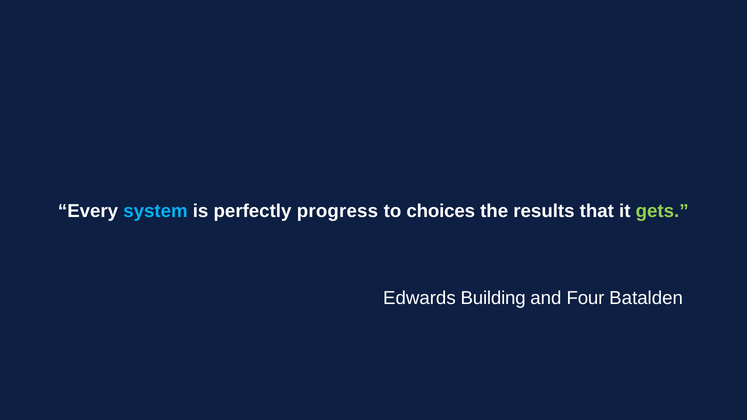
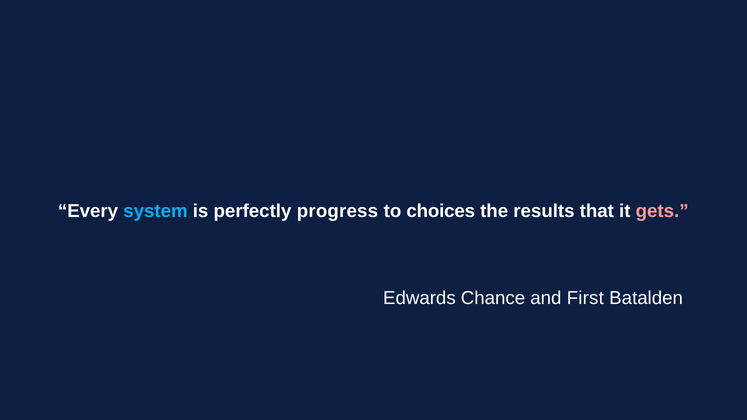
gets colour: light green -> pink (662, 211)
Building: Building -> Chance (493, 298)
Four: Four -> First (585, 298)
